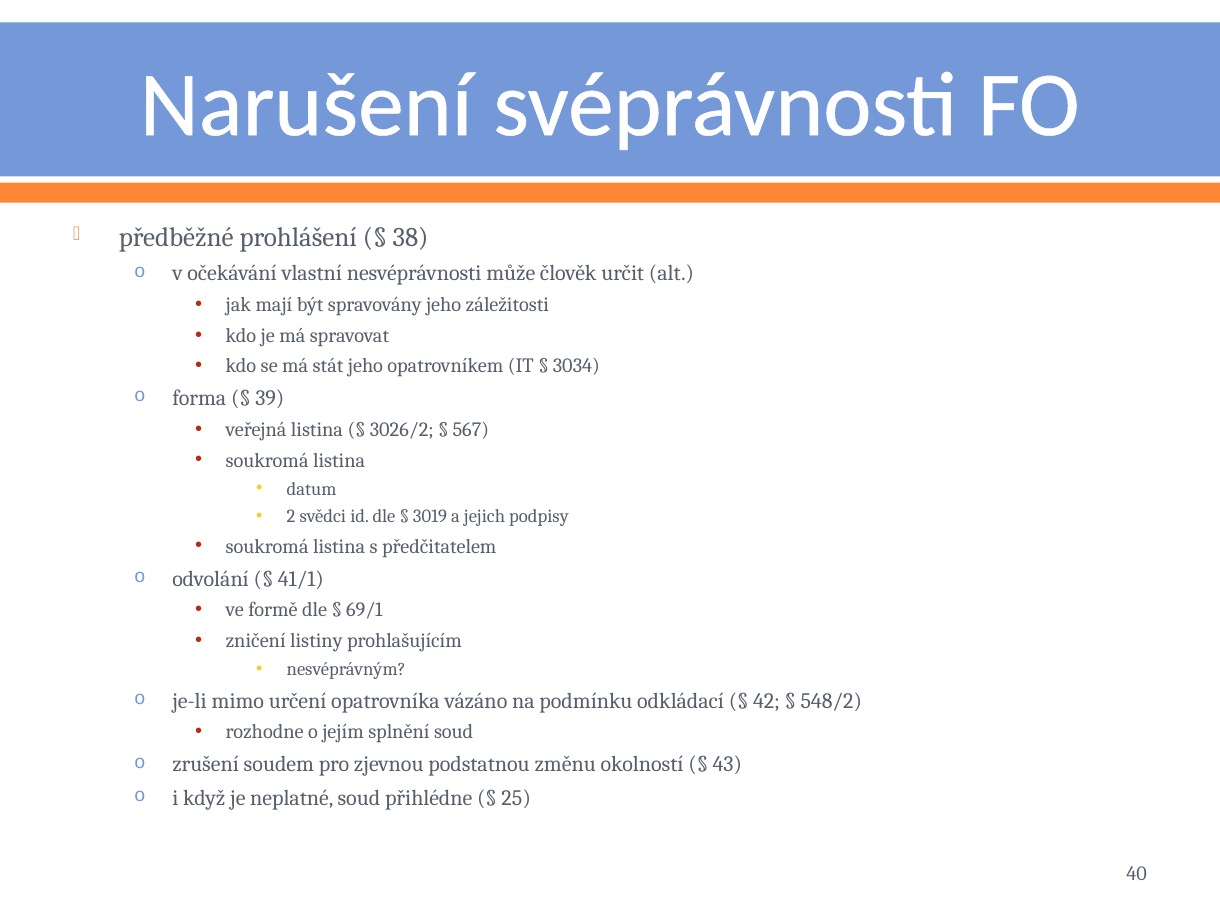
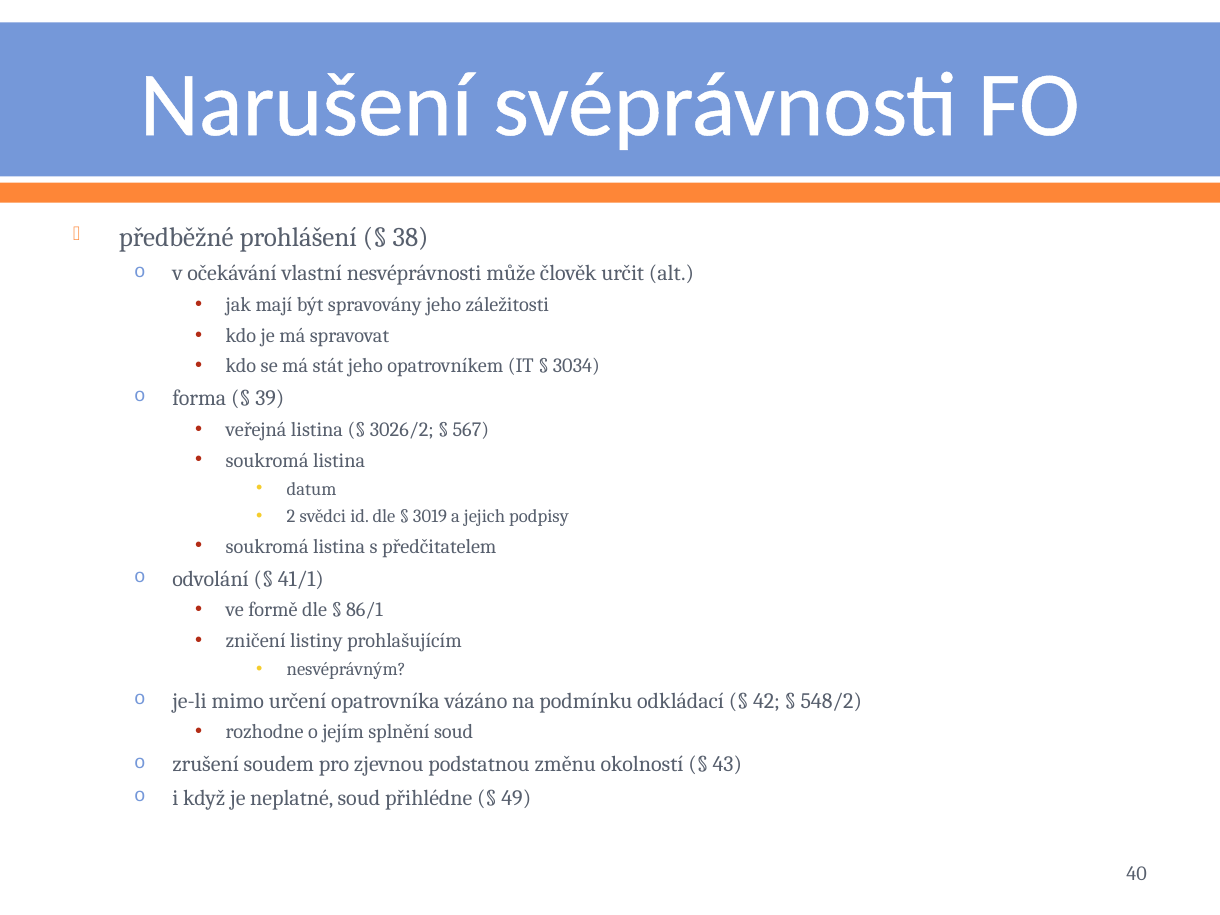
69/1: 69/1 -> 86/1 (364, 610)
25: 25 -> 49 (516, 798)
